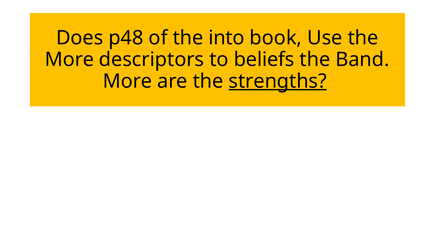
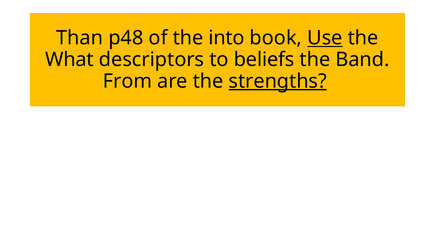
Does: Does -> Than (80, 38)
Use underline: none -> present (325, 38)
More: More -> What (69, 59)
More: More -> From (127, 81)
